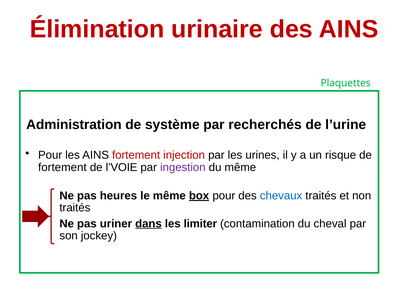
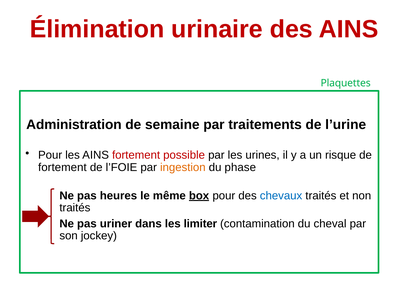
système: système -> semaine (172, 125)
recherchés: recherchés -> traitements (265, 125)
injection: injection -> possible (184, 155)
l’VOIE: l’VOIE -> l’FOIE (122, 167)
ingestion colour: purple -> orange (183, 167)
du même: même -> phase (240, 167)
dans underline: present -> none (148, 223)
